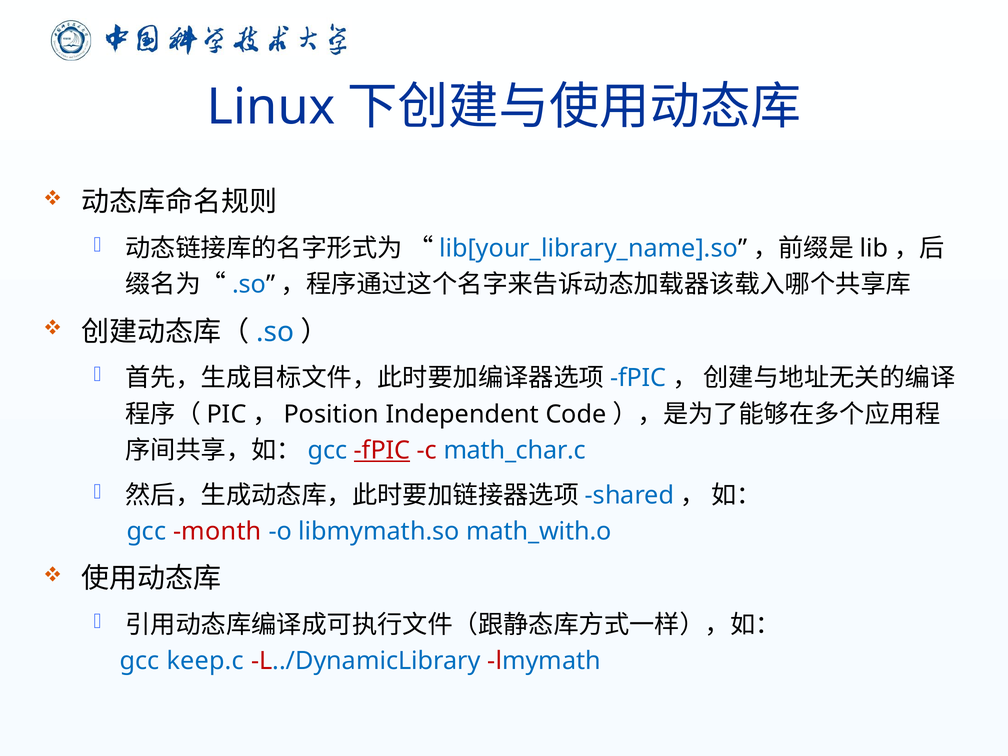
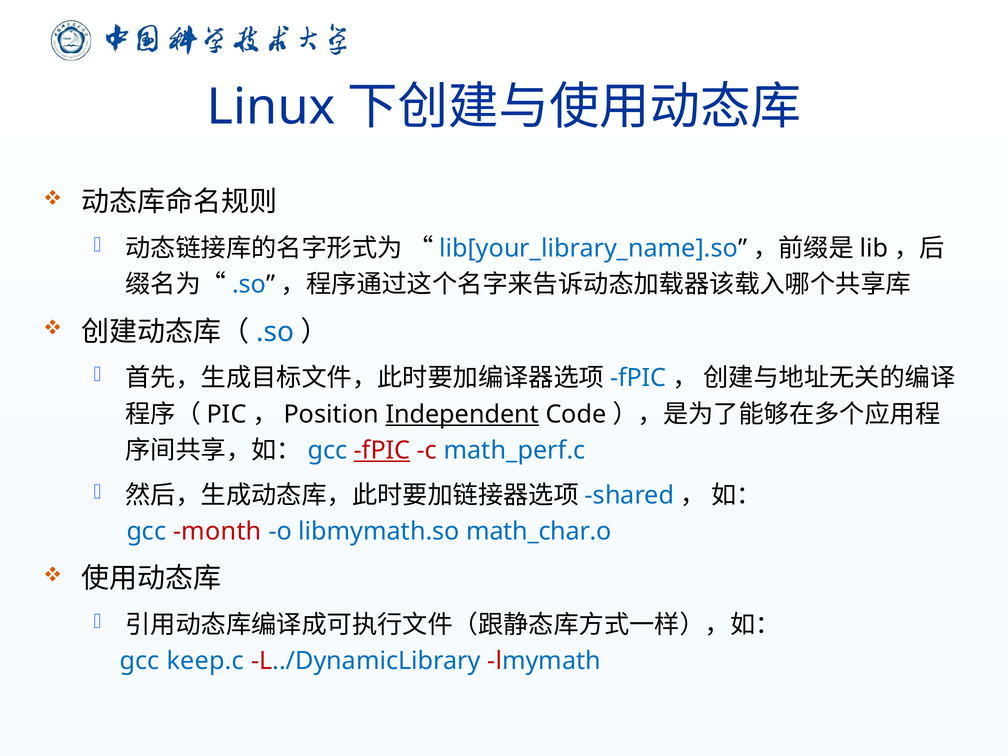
Independent underline: none -> present (462, 414)
math_char.c: math_char.c -> math_perf.c (515, 451)
math_with.o: math_with.o -> math_char.o (539, 531)
